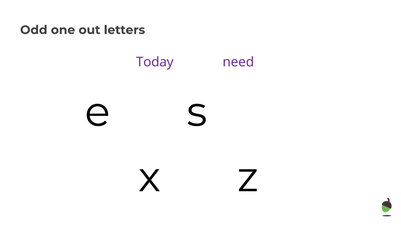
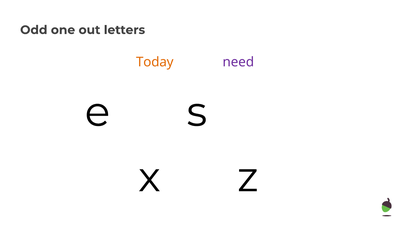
Today colour: purple -> orange (155, 62)
